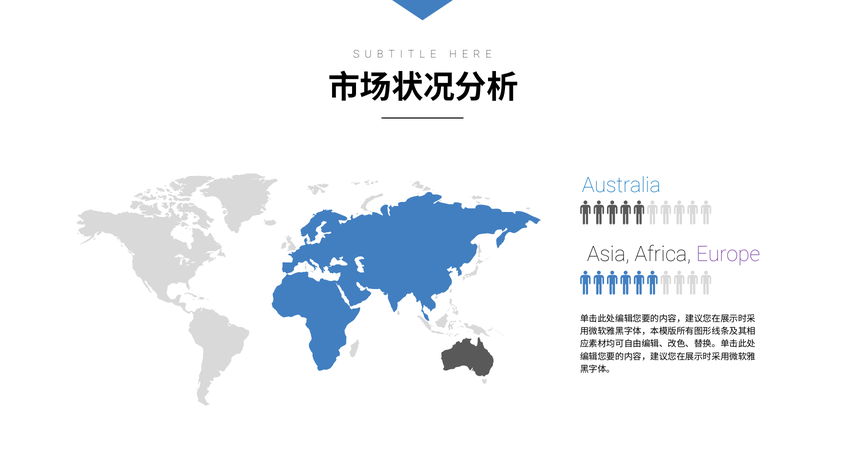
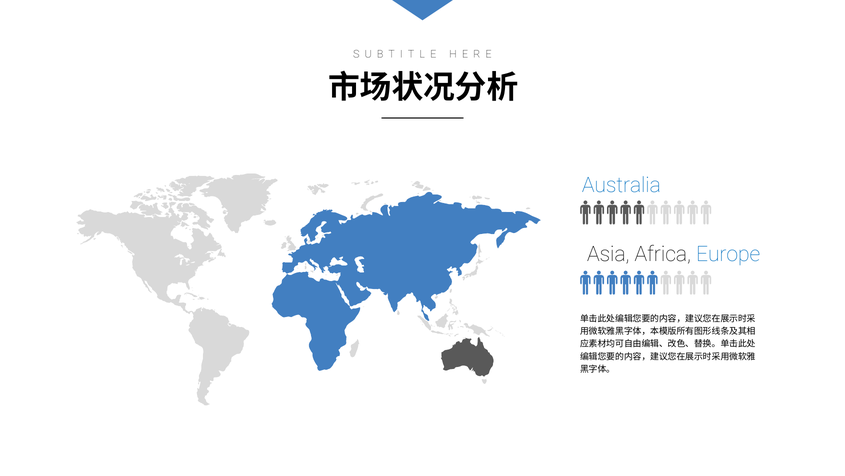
Europe colour: purple -> blue (728, 254)
